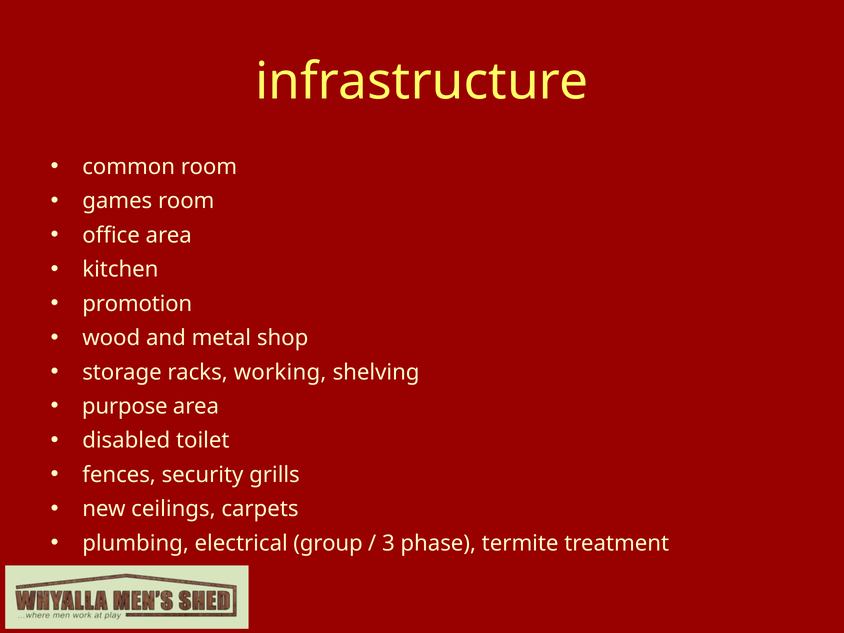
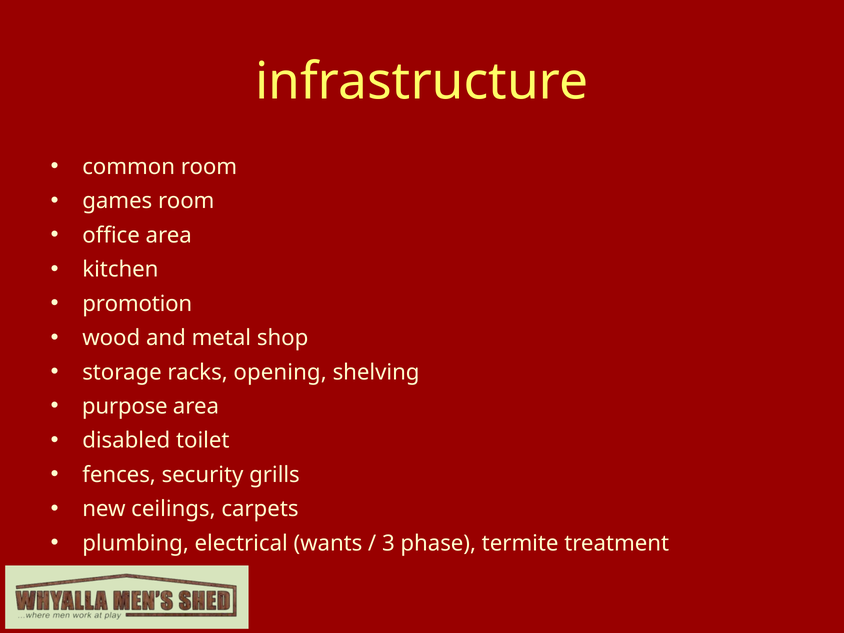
working: working -> opening (280, 372)
group: group -> wants (328, 543)
